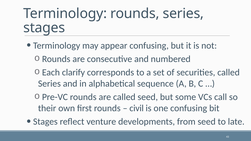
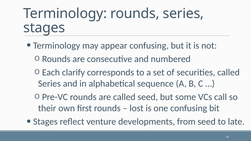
civil: civil -> lost (137, 108)
